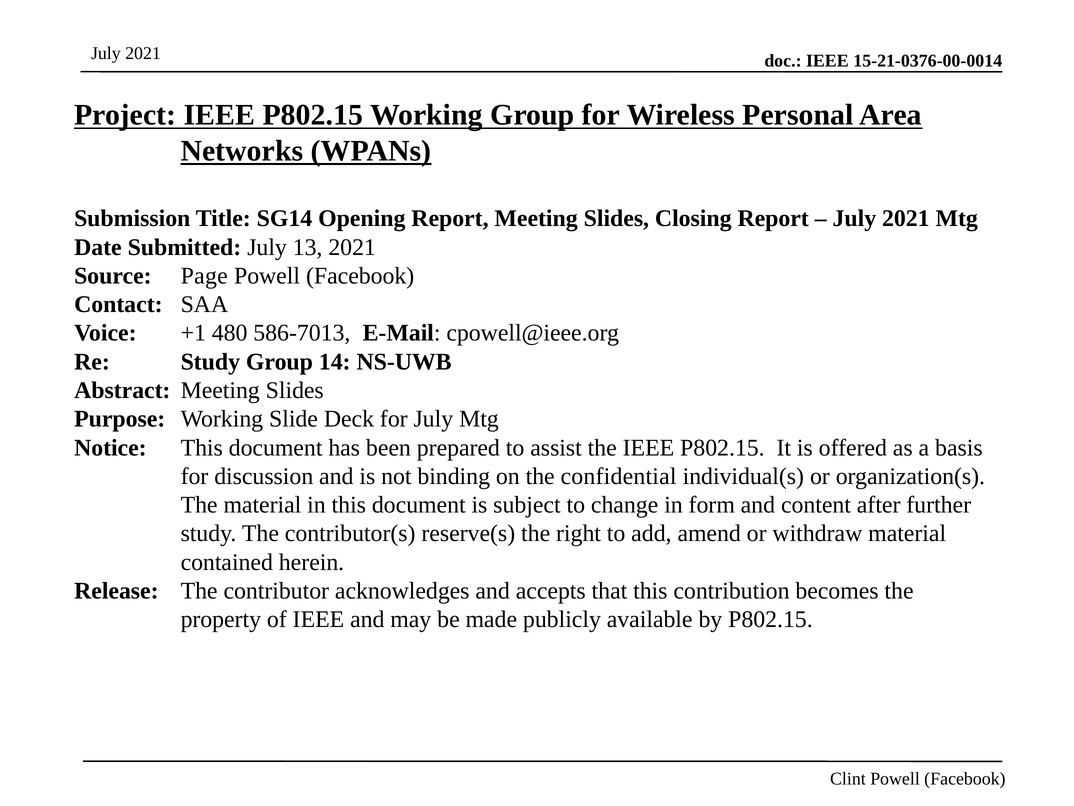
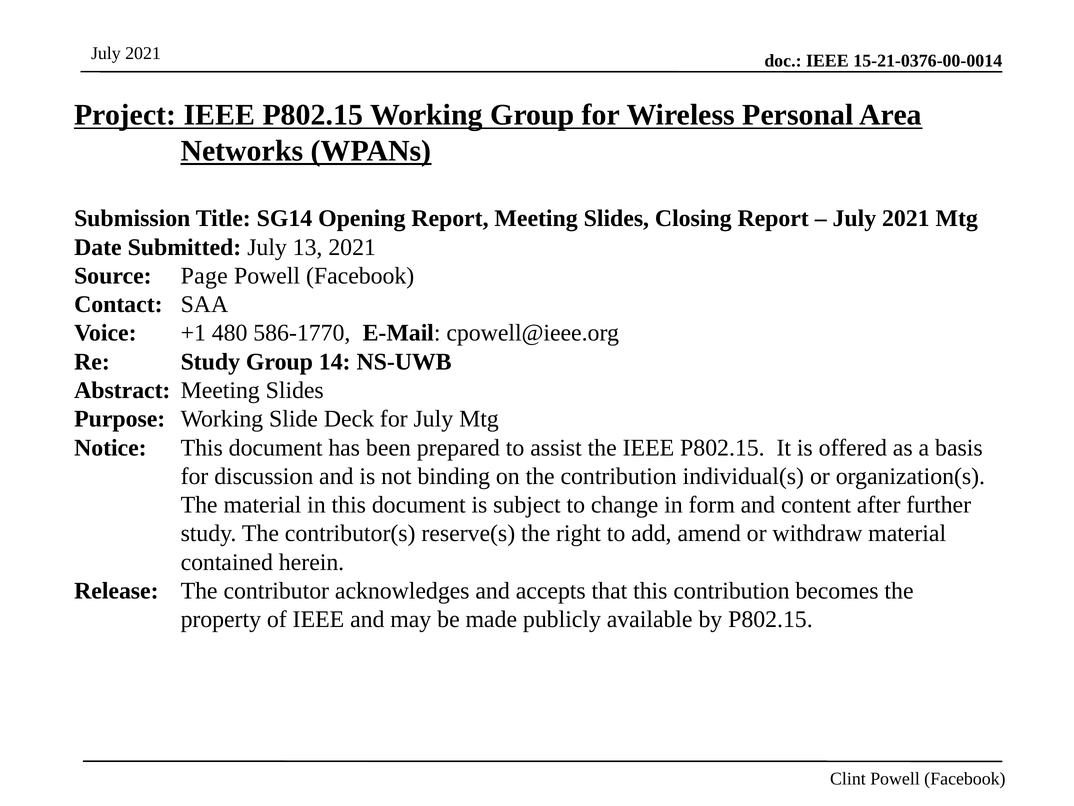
586-7013: 586-7013 -> 586-1770 (302, 333)
the confidential: confidential -> contribution (619, 476)
